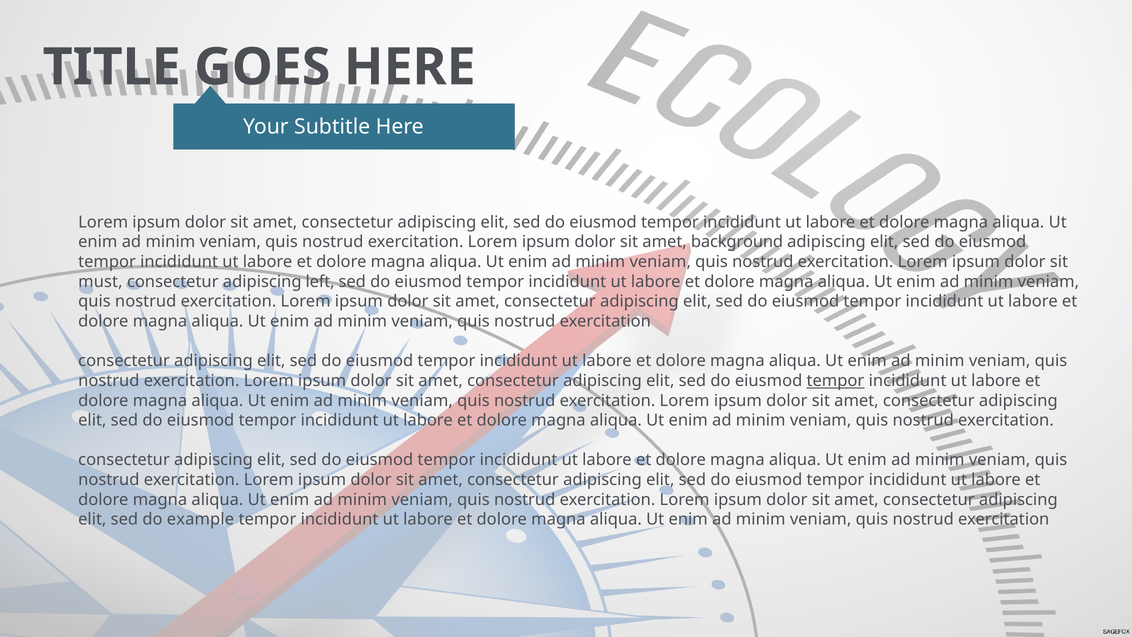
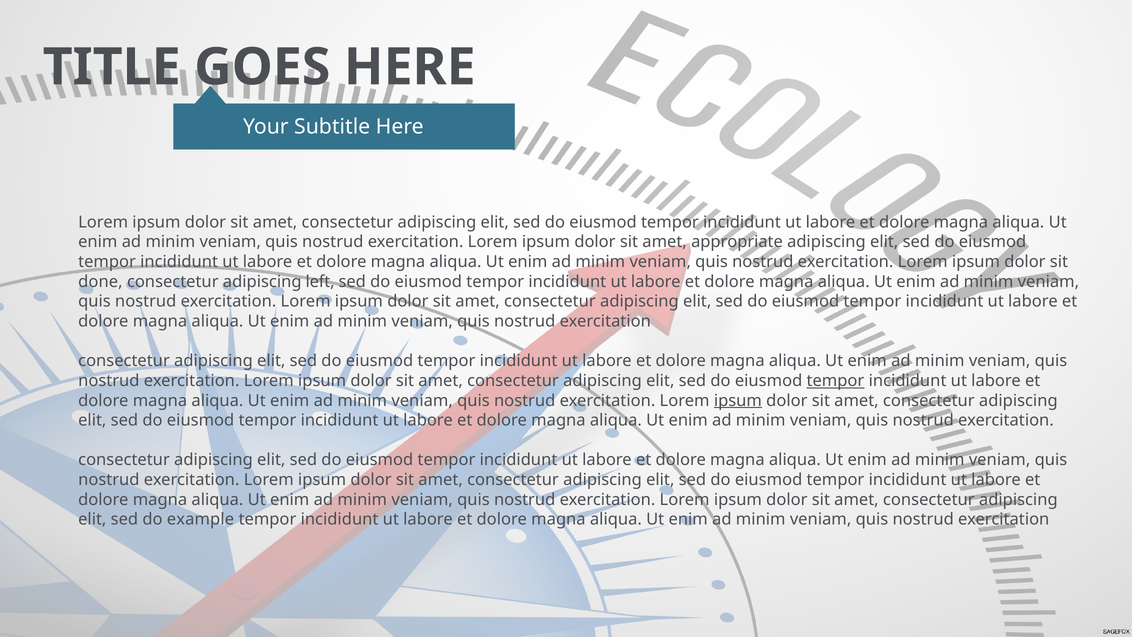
background: background -> appropriate (737, 242)
must: must -> done (100, 281)
ipsum underline: none -> present (738, 400)
